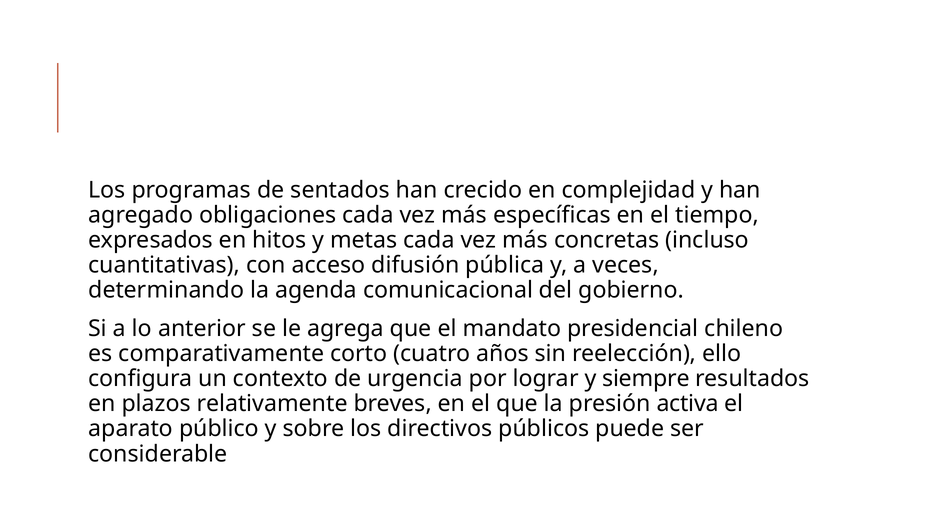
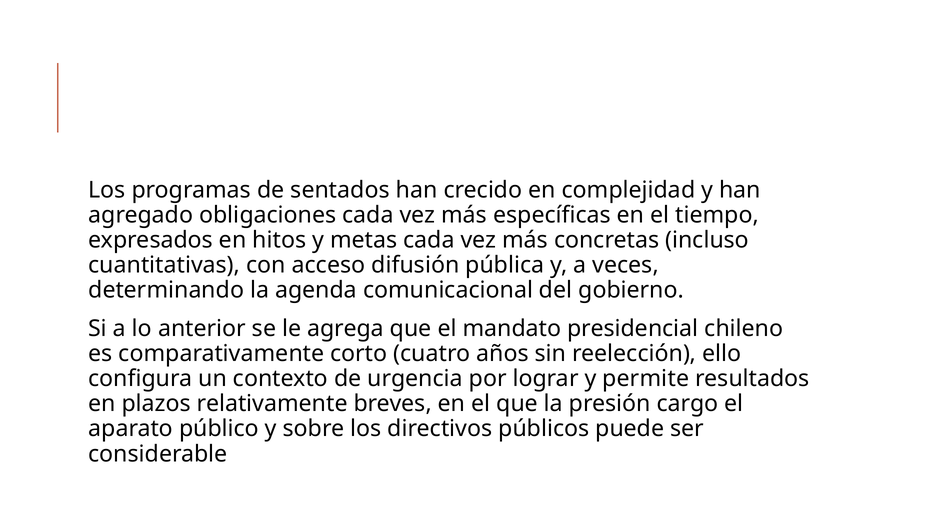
siempre: siempre -> permite (646, 378)
activa: activa -> cargo (688, 403)
